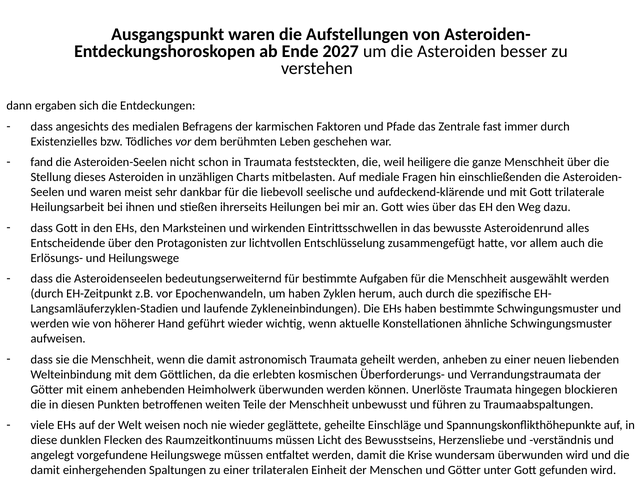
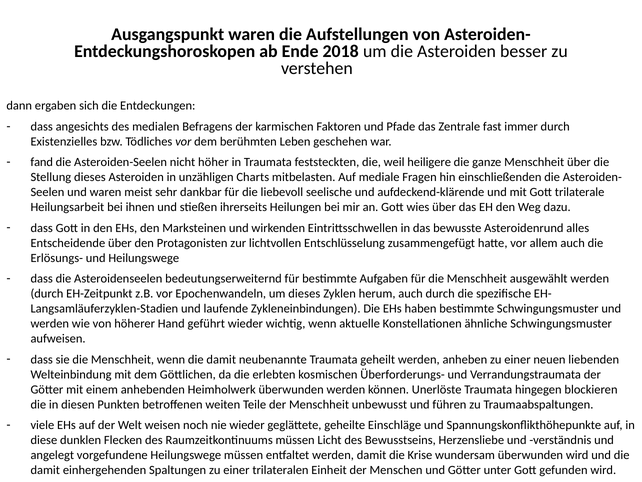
2027: 2027 -> 2018 (341, 51)
schon: schon -> höher (213, 162)
um haben: haben -> dieses (304, 293)
astronomisch: astronomisch -> neubenannte (273, 359)
